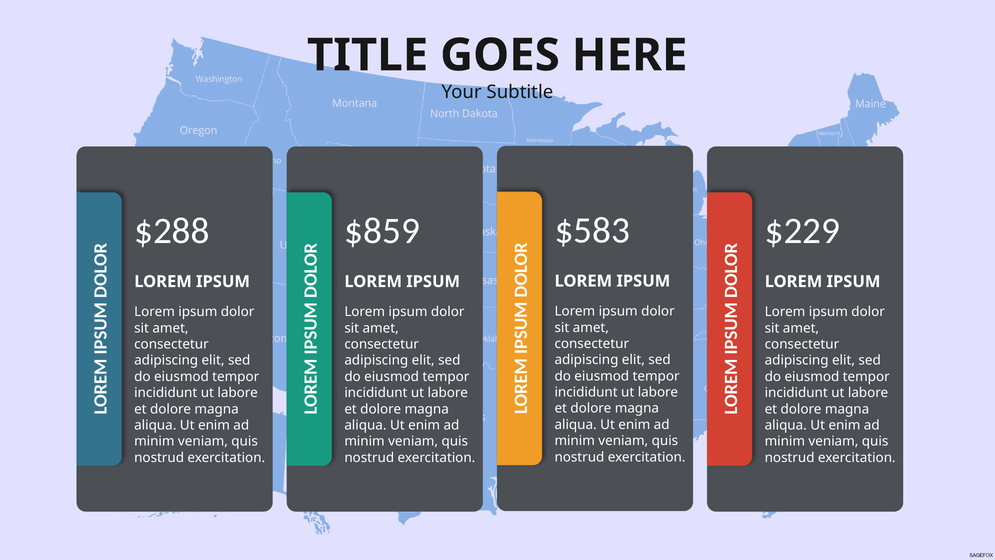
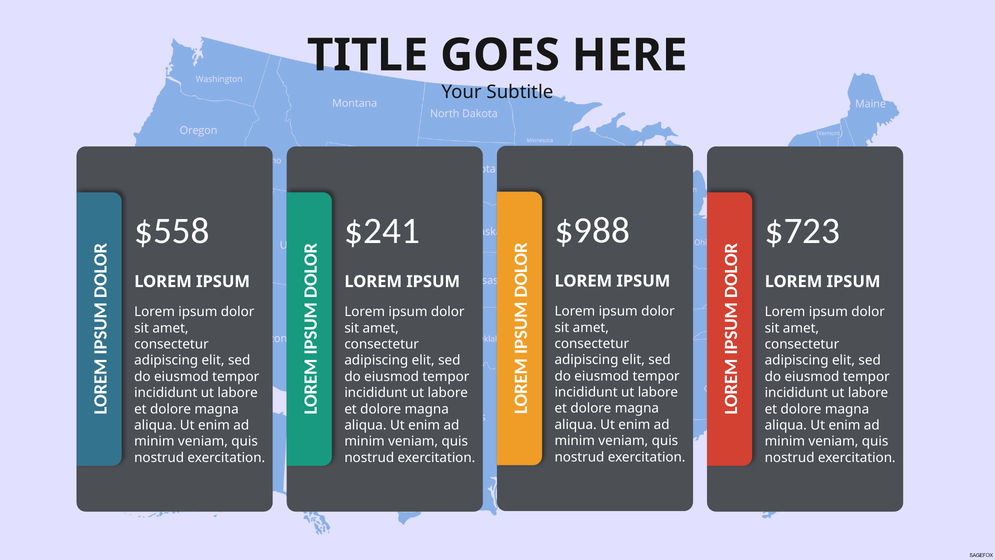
$583: $583 -> $988 (592, 230)
$288: $288 -> $558 (172, 231)
$859: $859 -> $241 (382, 231)
$229: $229 -> $723 (802, 231)
